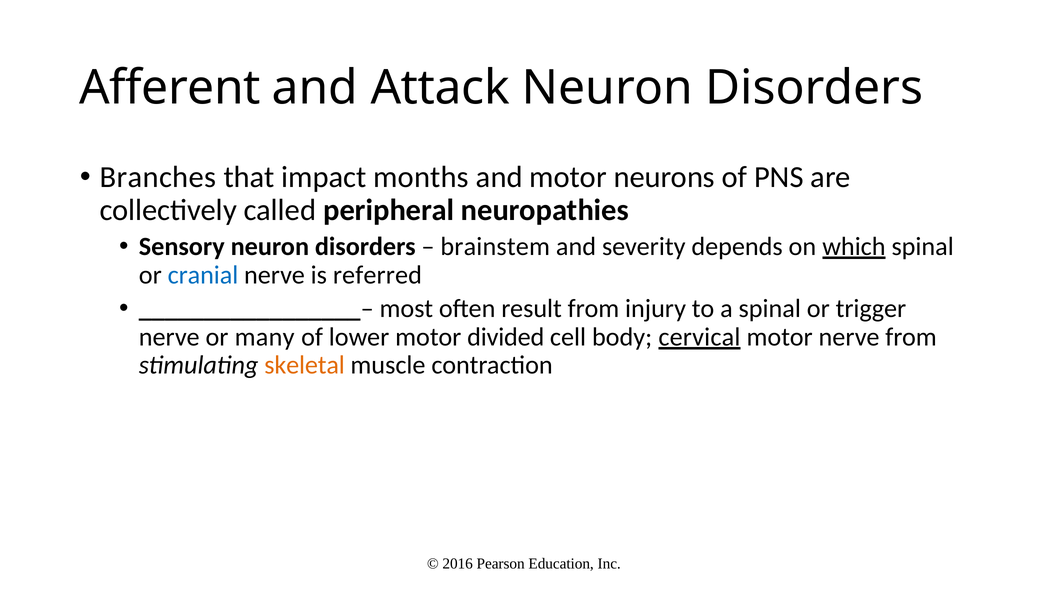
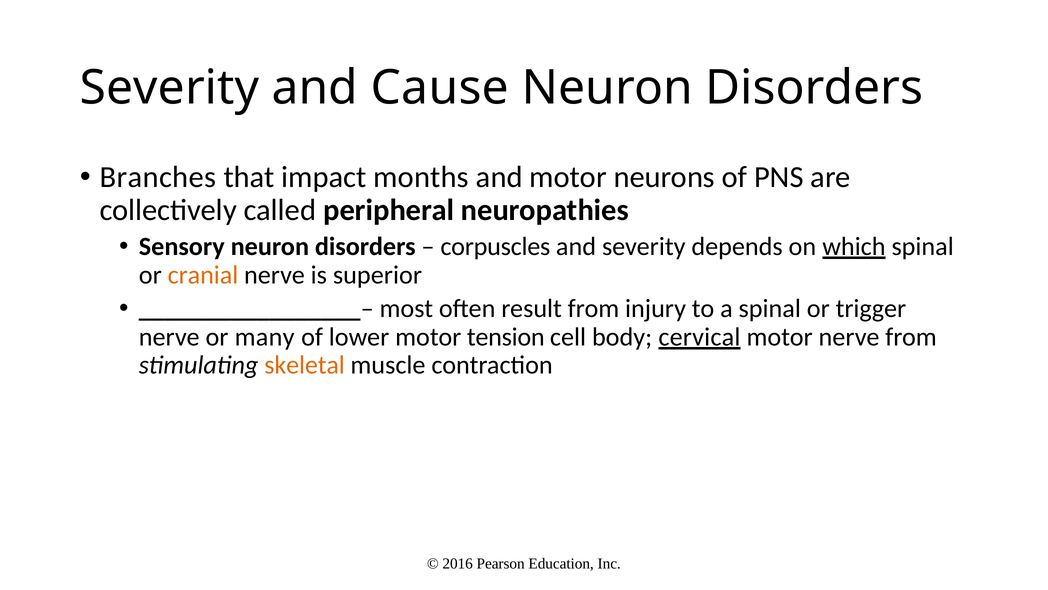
Afferent: Afferent -> Severity (170, 88)
Attack: Attack -> Cause (440, 88)
brainstem: brainstem -> corpuscles (495, 246)
cranial colour: blue -> orange (203, 275)
referred: referred -> superior (377, 275)
divided: divided -> tension (506, 337)
